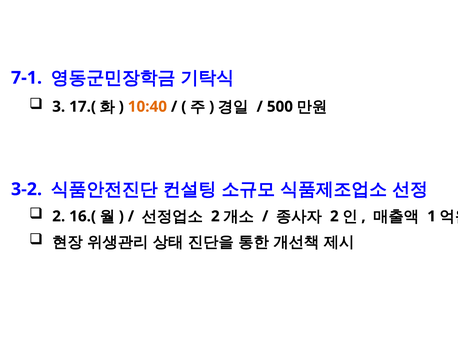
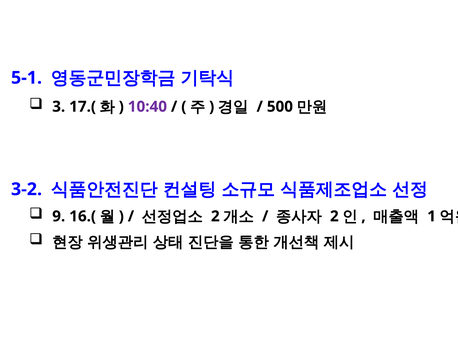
7-1: 7-1 -> 5-1 (27, 78)
10:40 colour: orange -> purple (147, 107)
2: 2 -> 9 (59, 216)
